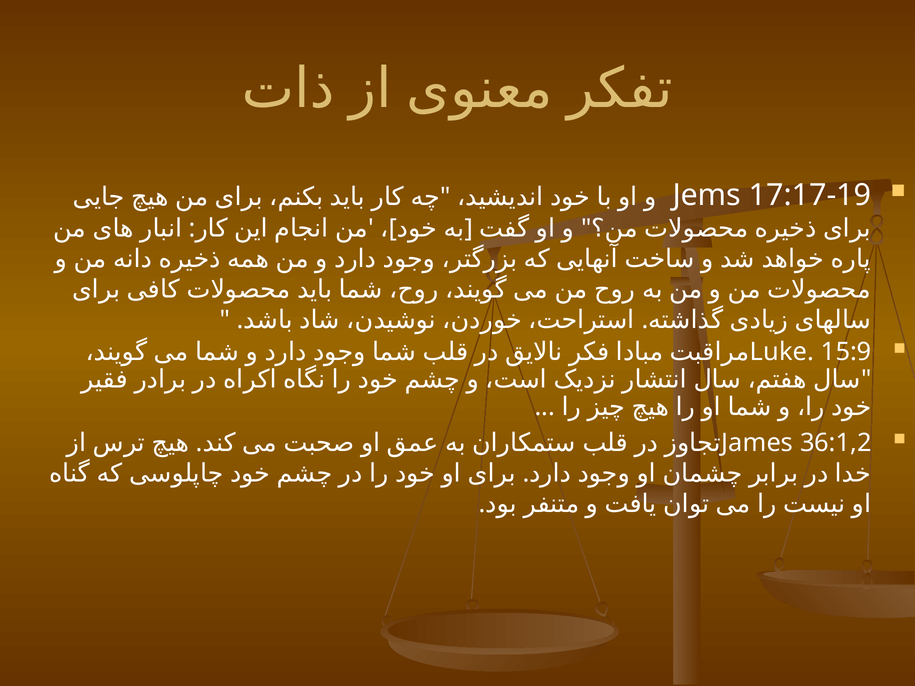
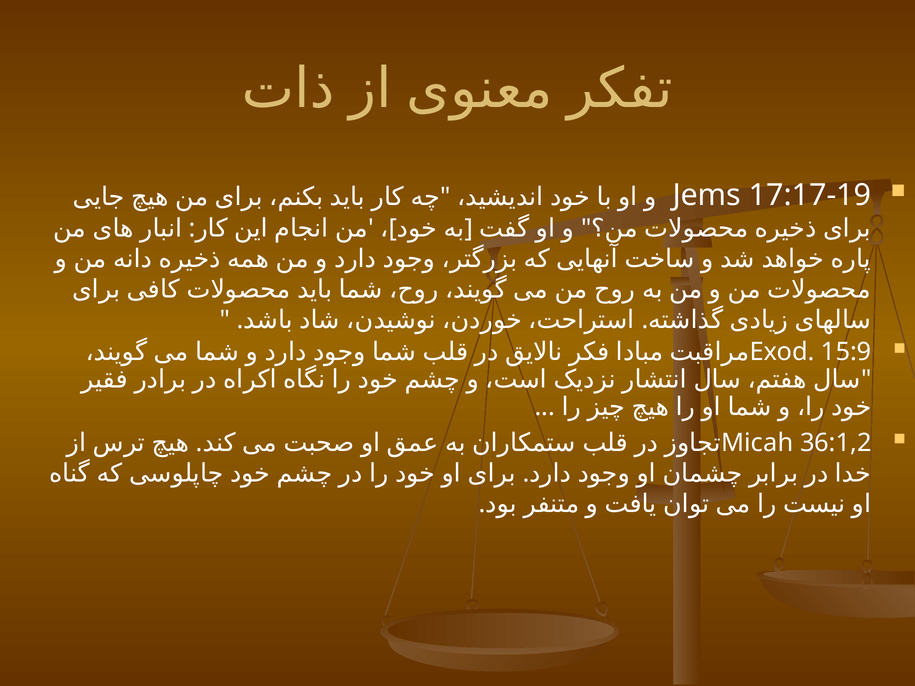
Luke: Luke -> Exod (782, 352)
James: James -> Micah (757, 443)
